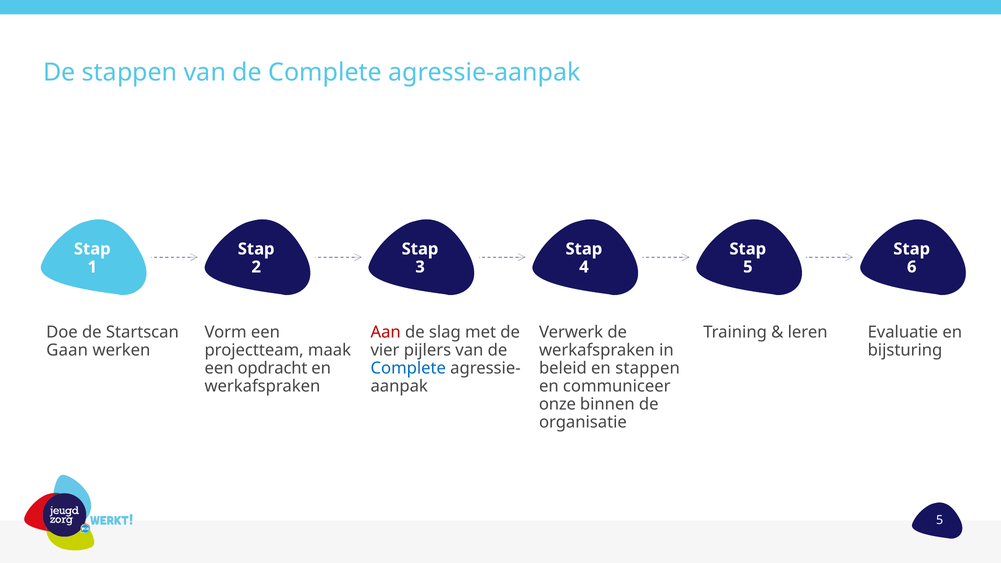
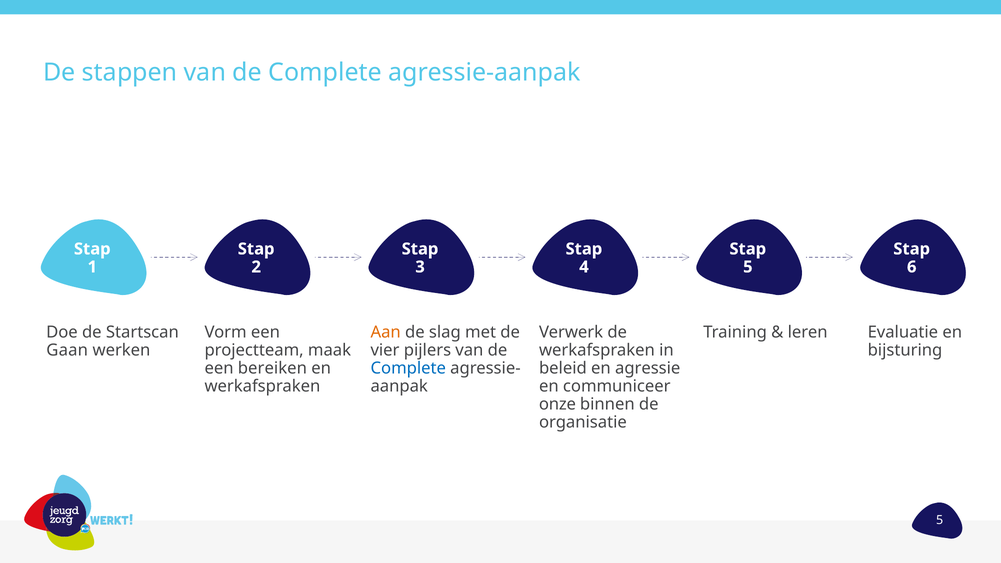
Aan colour: red -> orange (386, 332)
opdracht: opdracht -> bereiken (272, 368)
en stappen: stappen -> agressie (648, 368)
